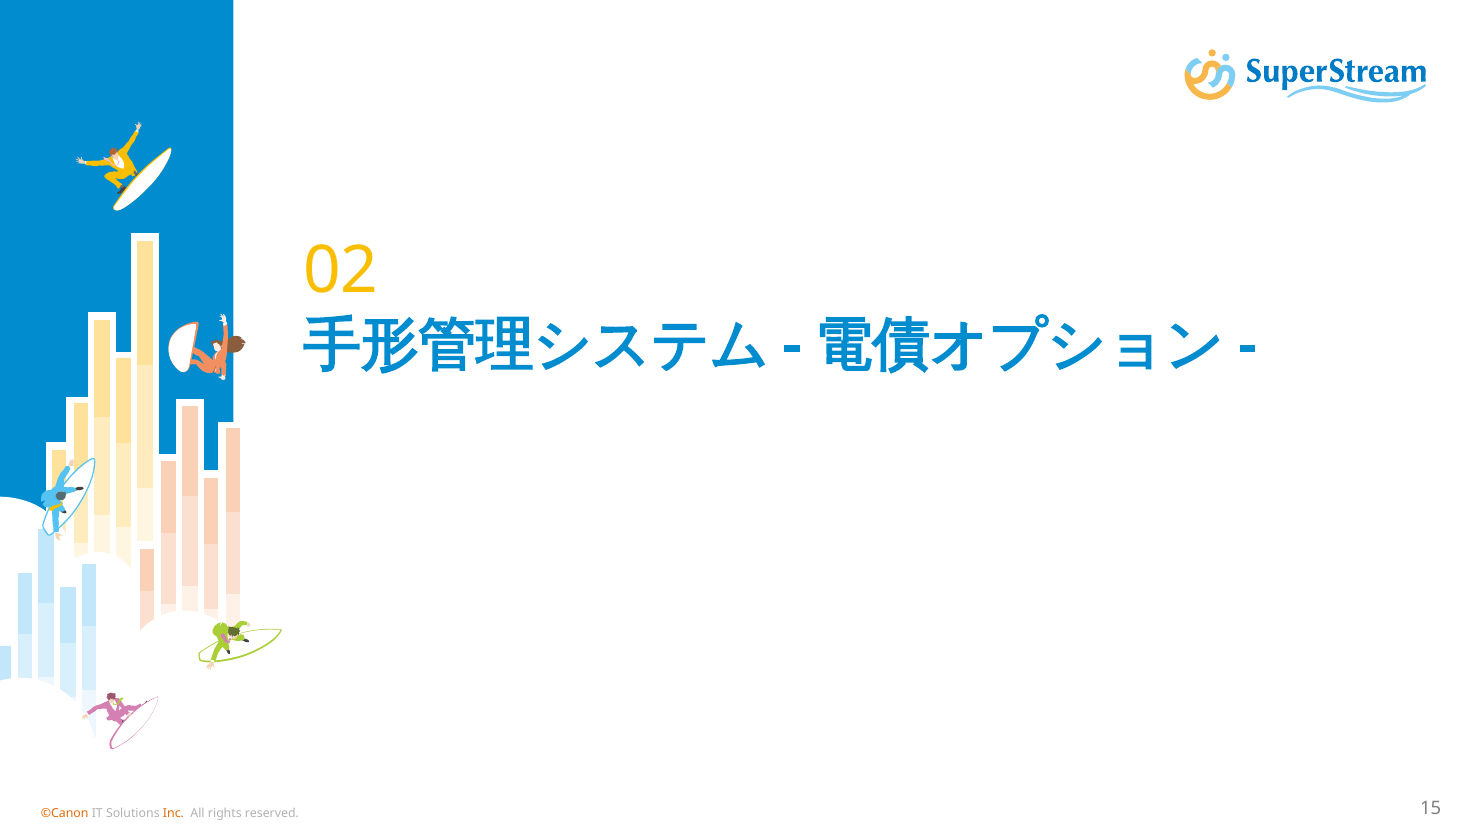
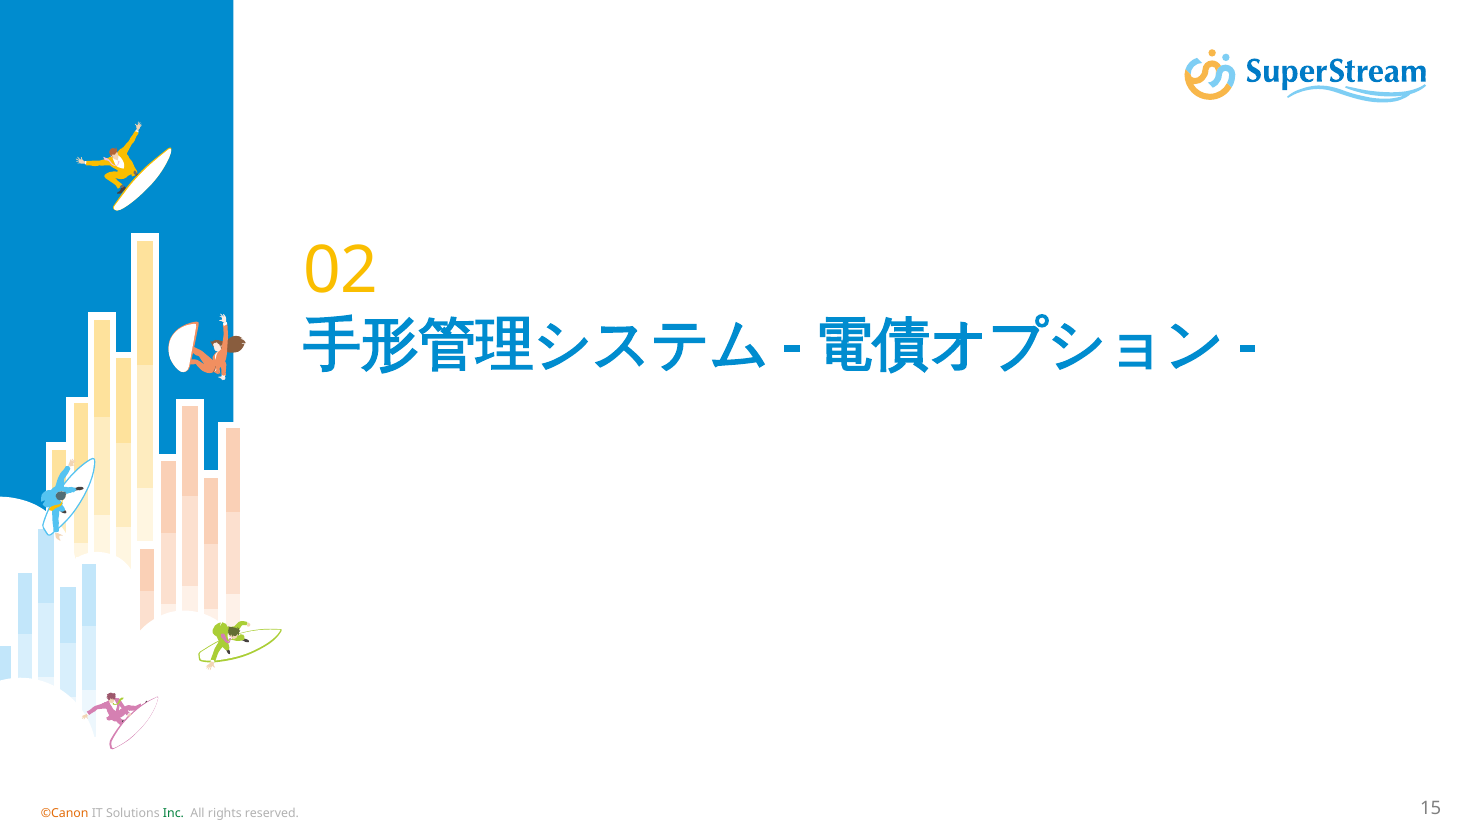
Inc colour: orange -> green (173, 813)
